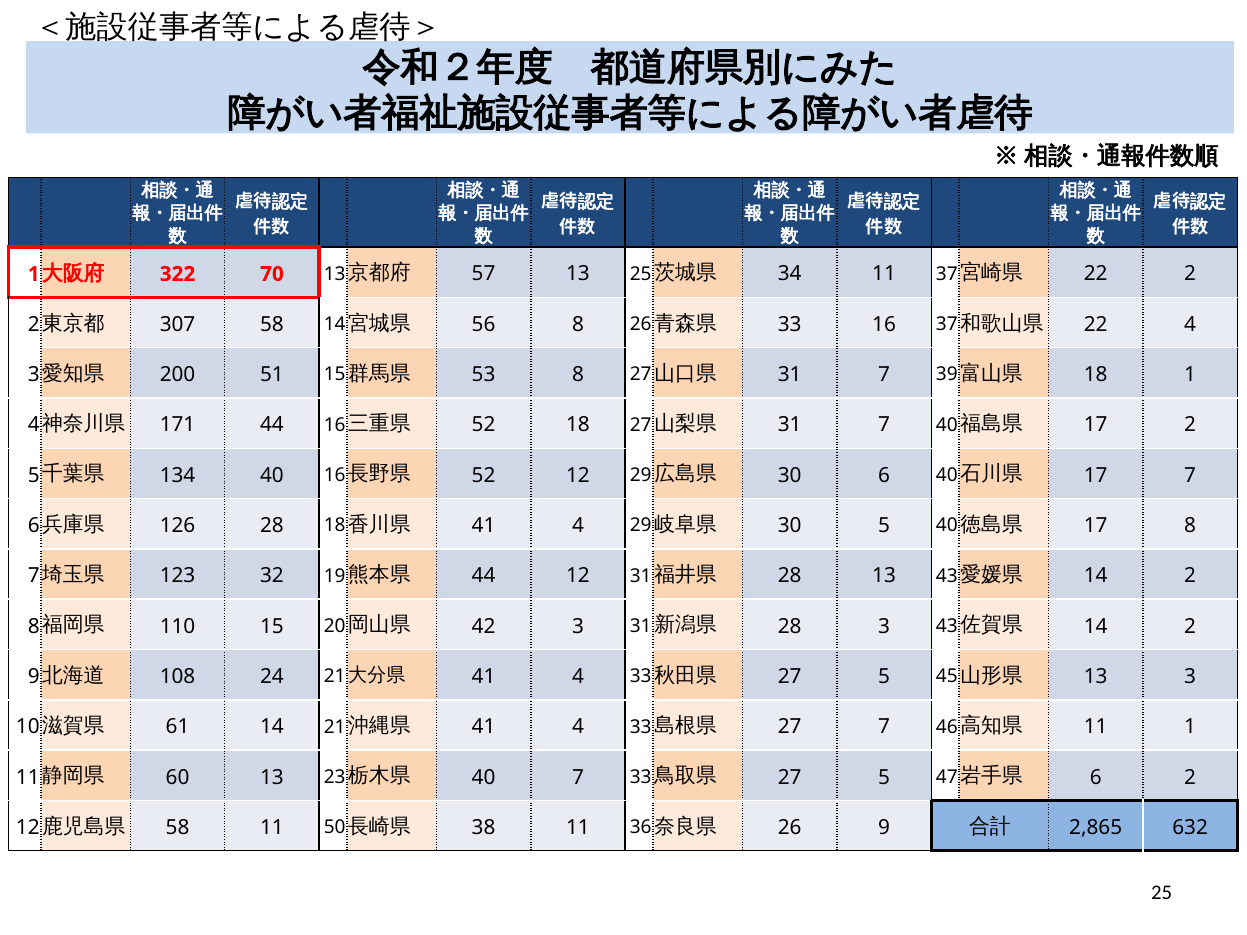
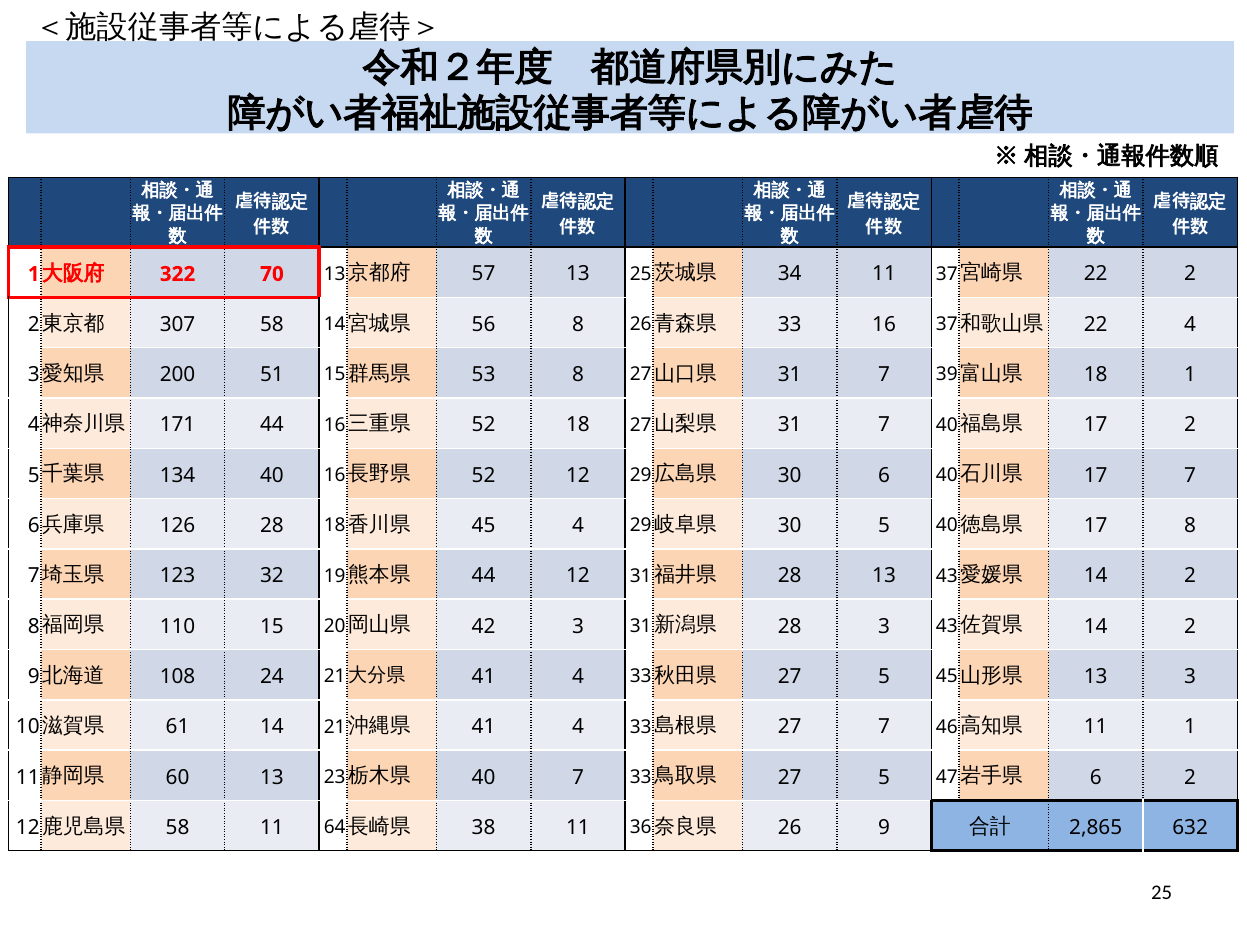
41: 41 -> 45 (484, 526)
50: 50 -> 64 (335, 828)
